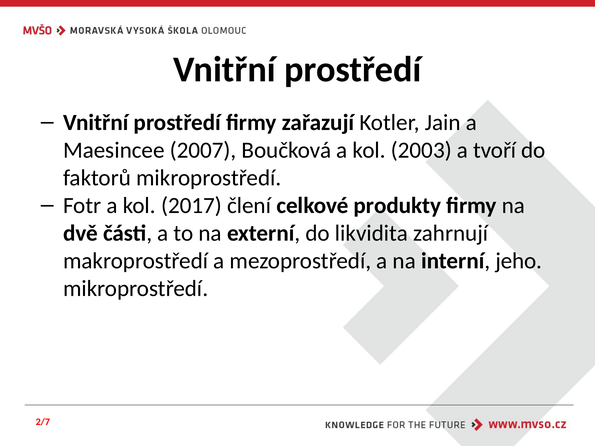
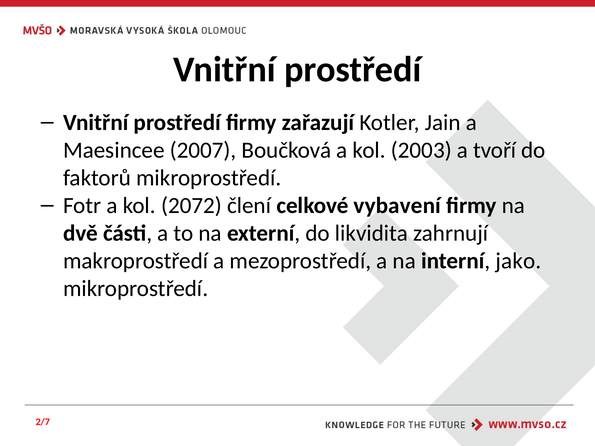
2017: 2017 -> 2072 (191, 206)
produkty: produkty -> vybavení (397, 206)
jeho: jeho -> jako (518, 261)
